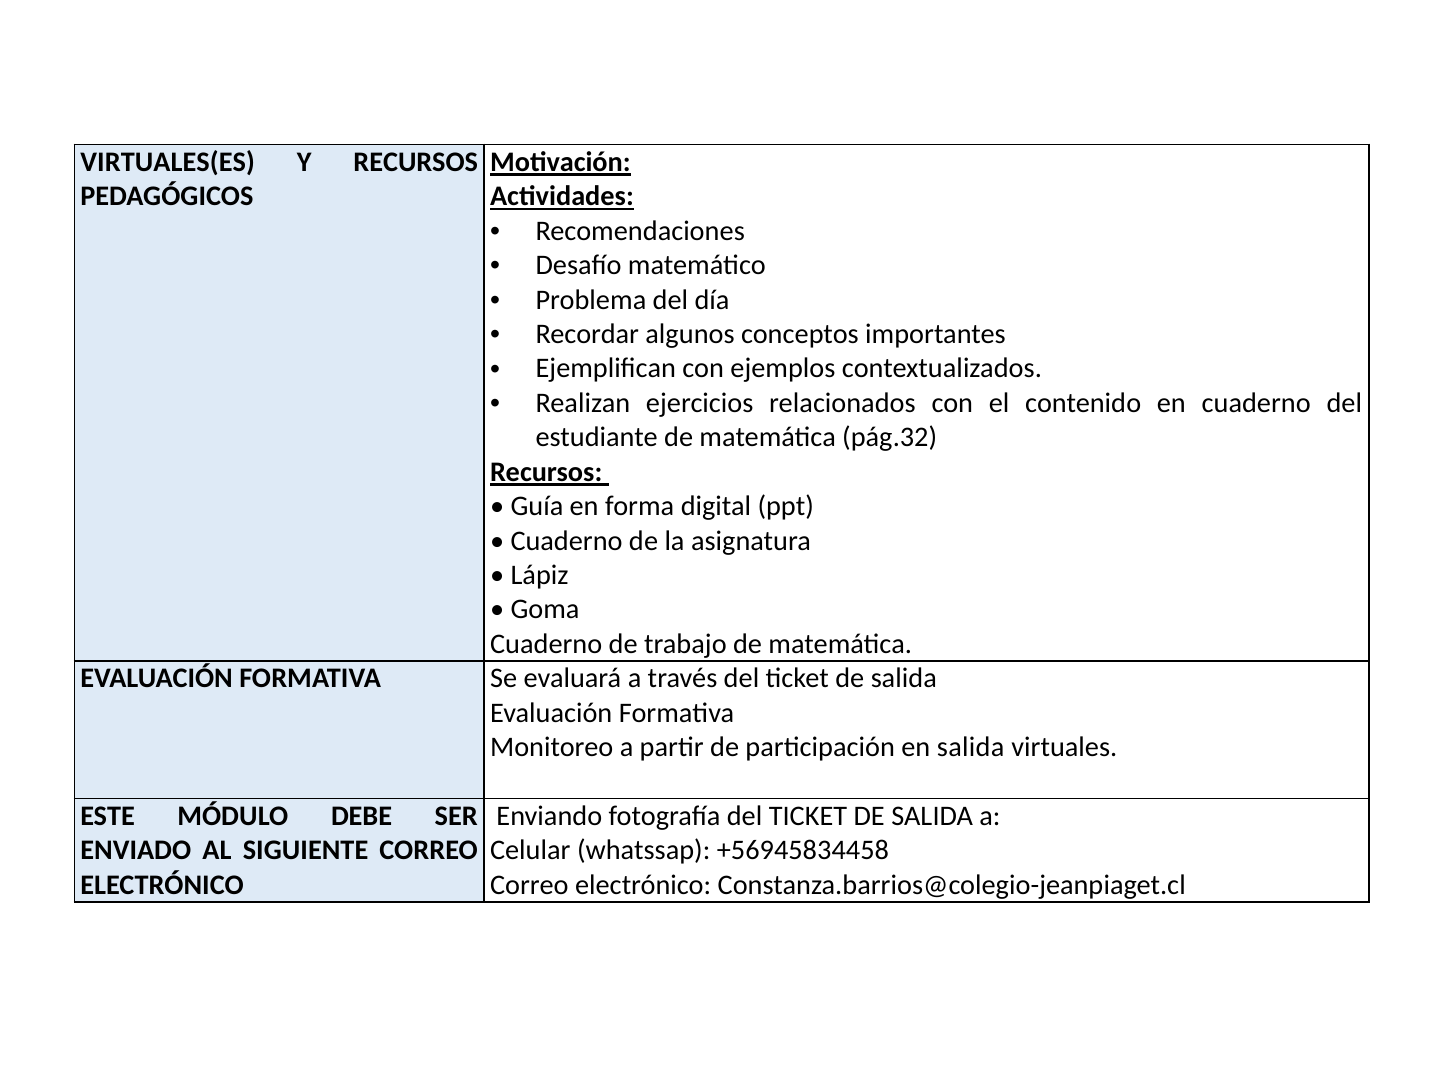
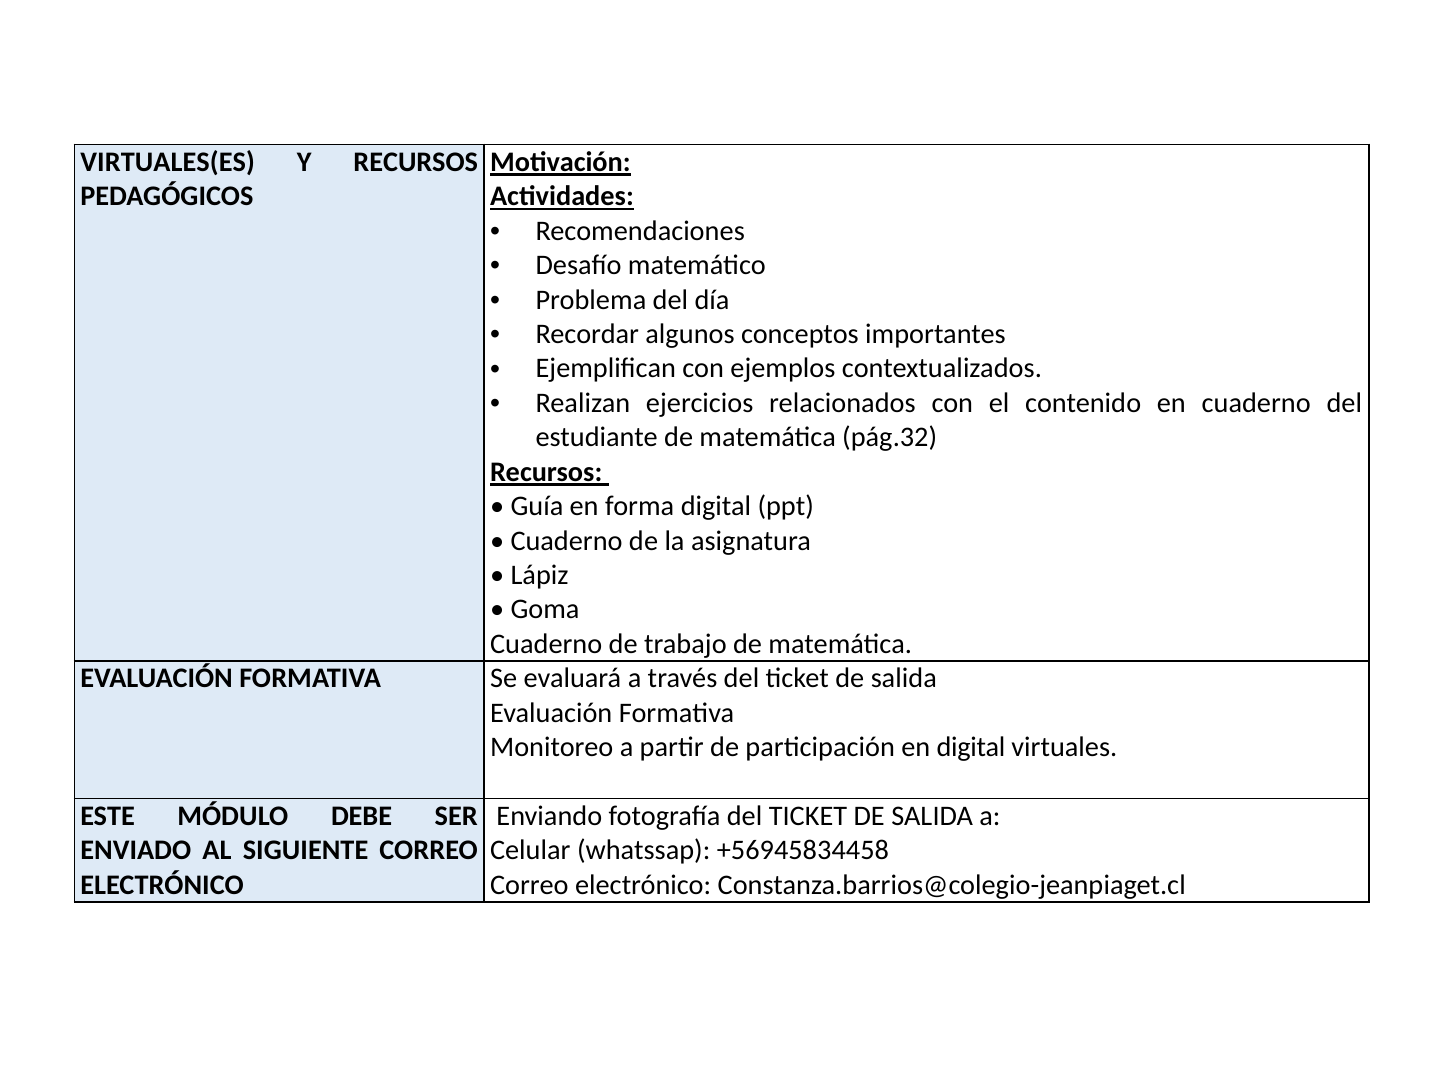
en salida: salida -> digital (971, 747)
